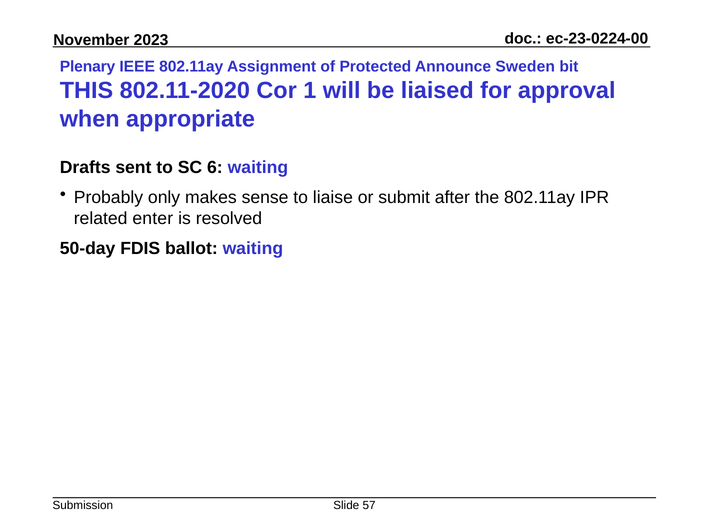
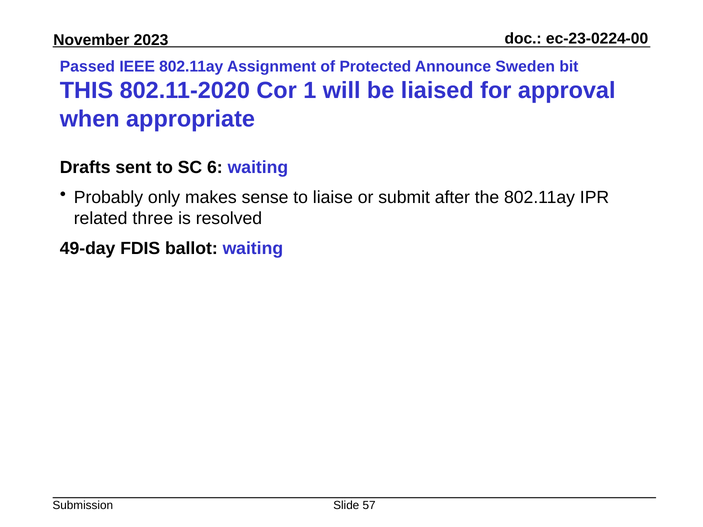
Plenary: Plenary -> Passed (87, 67)
enter: enter -> three (153, 219)
50-day: 50-day -> 49-day (88, 248)
